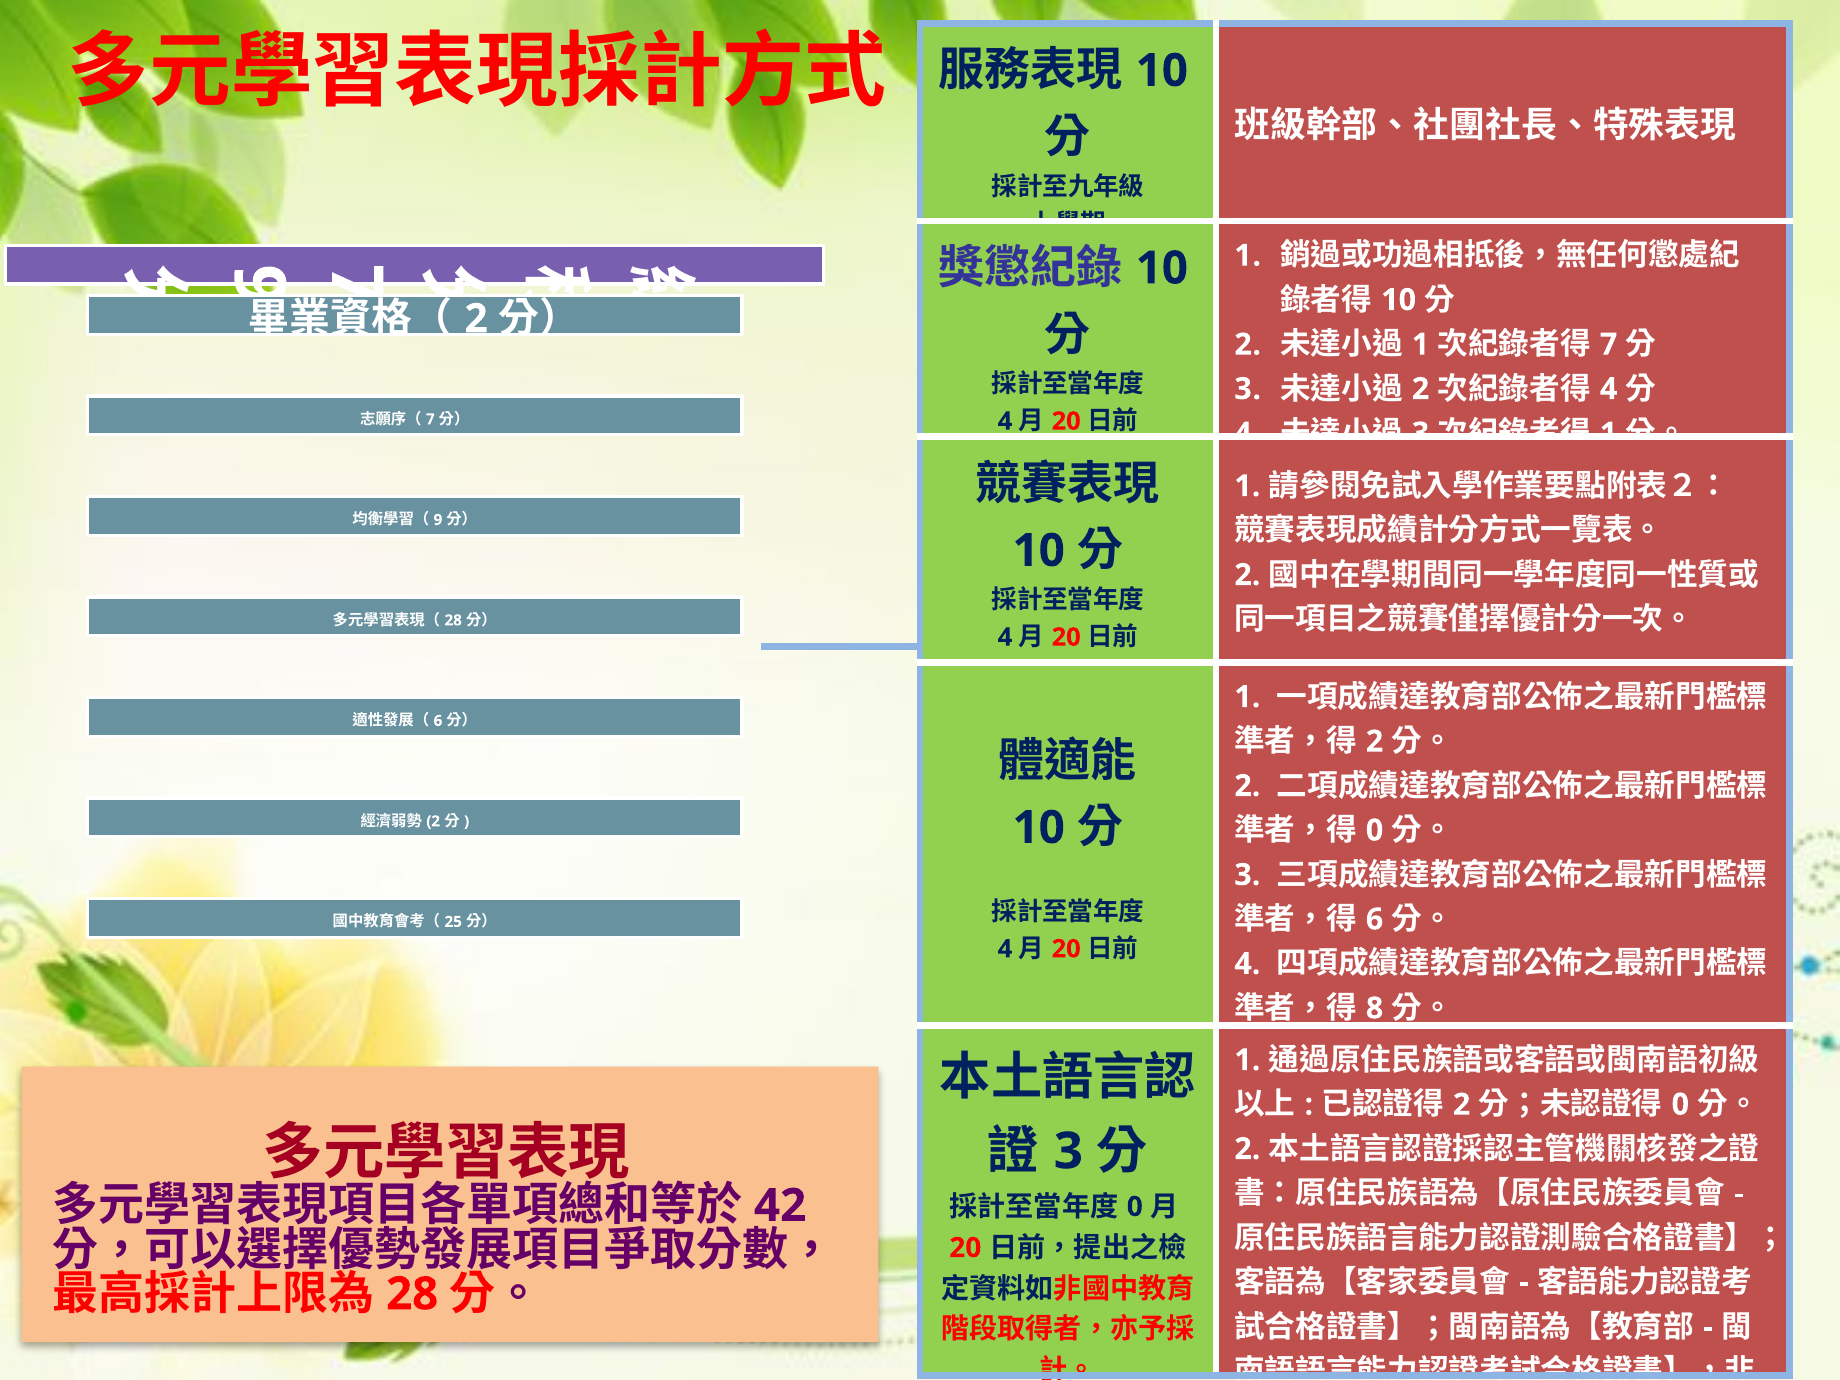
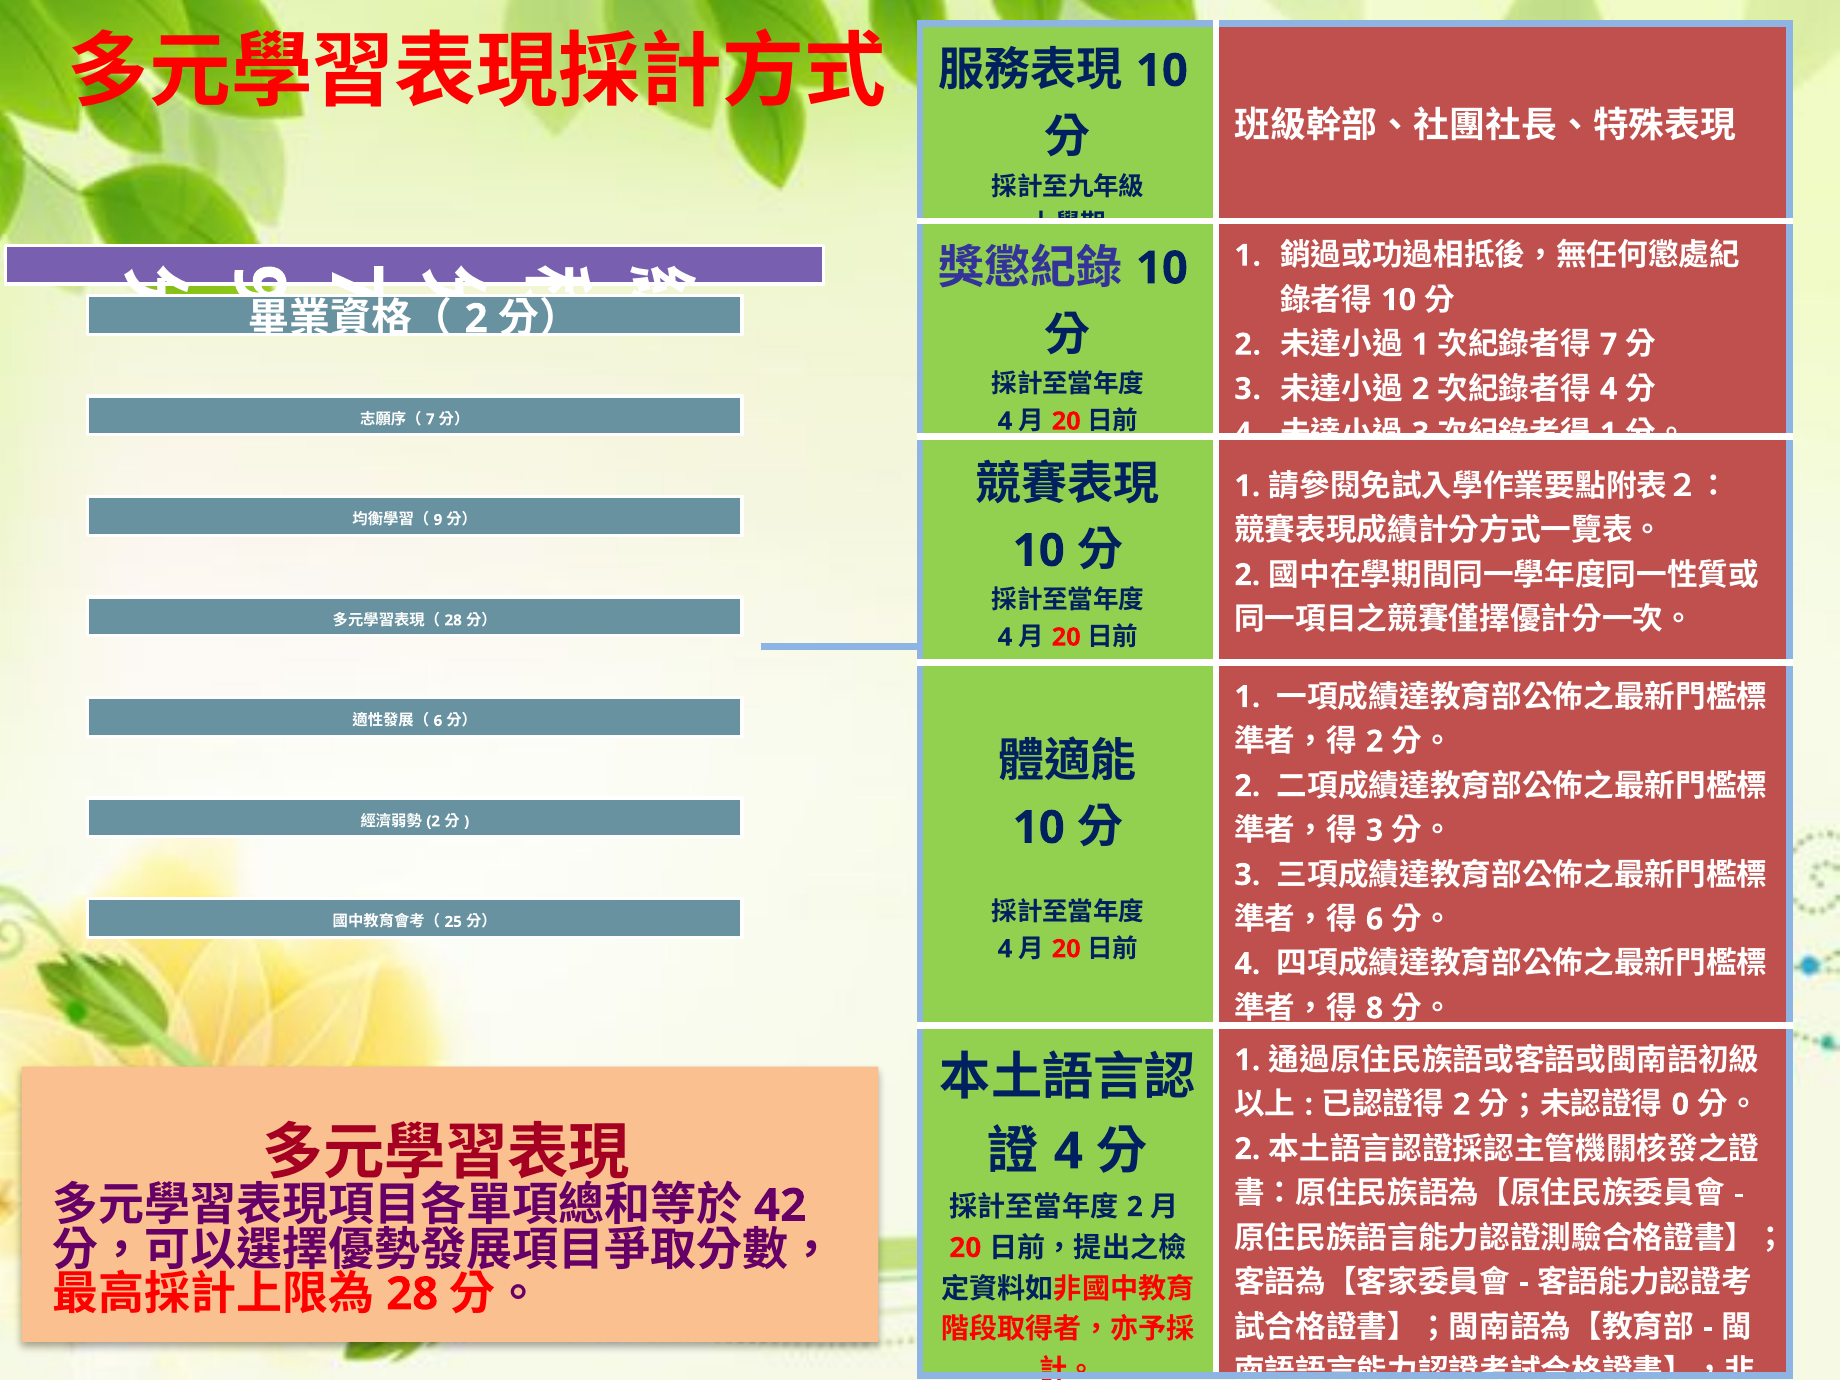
0: 0 -> 3 (1375, 830)
3: 3 -> 4 (1068, 1151)
0: 0 -> 2 (1135, 1207)
